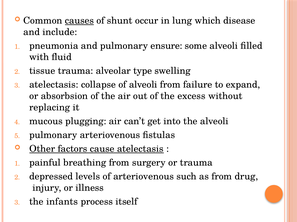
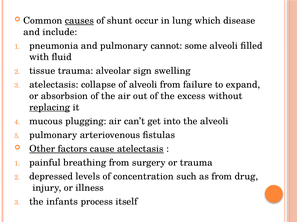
ensure: ensure -> cannot (166, 46)
type: type -> sign (143, 71)
replacing underline: none -> present (50, 108)
of arteriovenous: arteriovenous -> concentration (144, 177)
